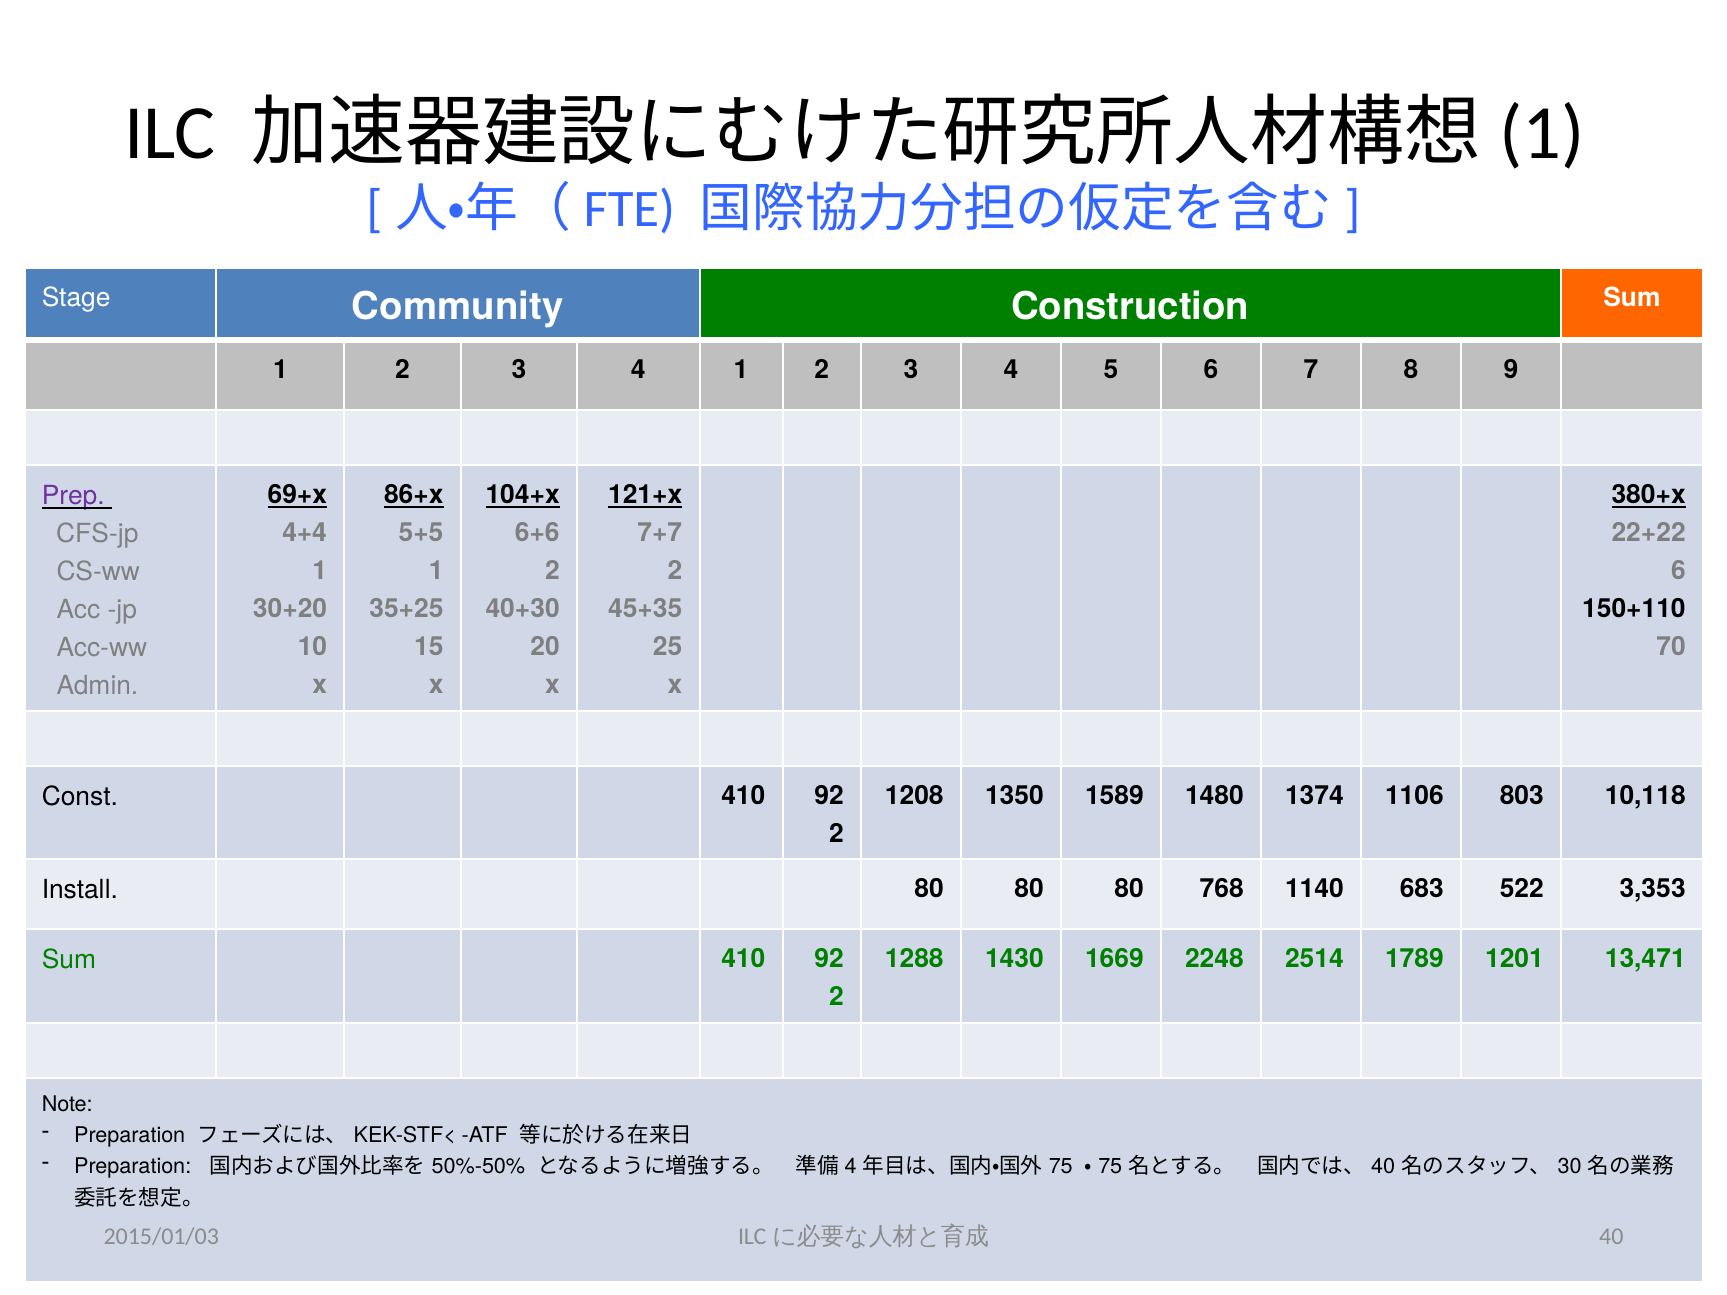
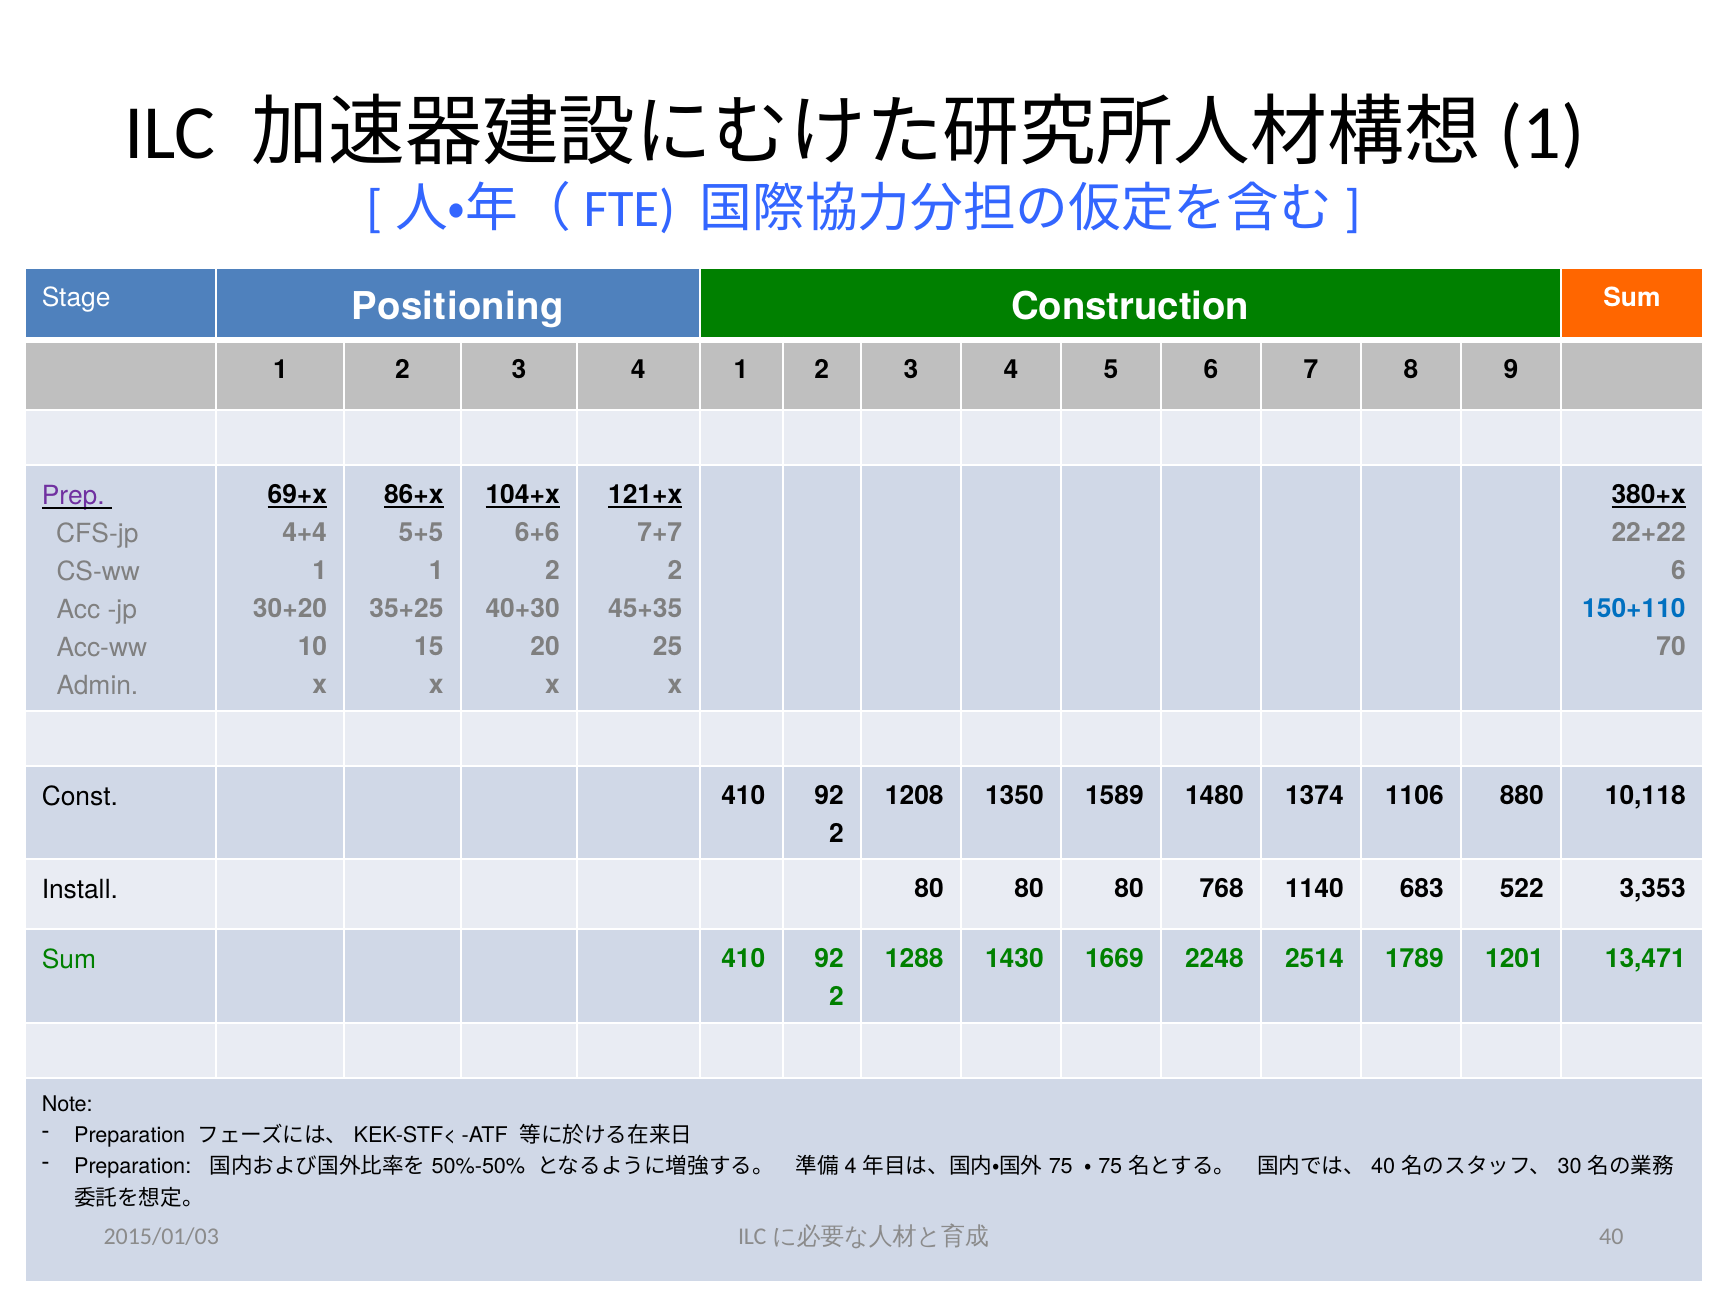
Community: Community -> Positioning (458, 307)
150+110 colour: black -> blue (1634, 609)
803: 803 -> 880 (1522, 796)
